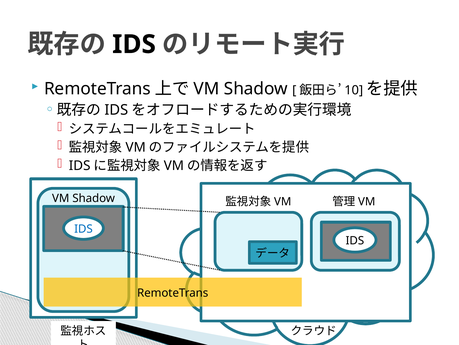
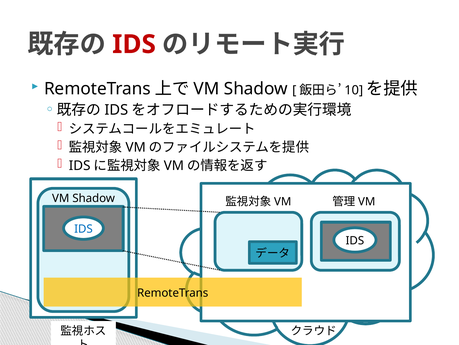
IDS colour: black -> red (134, 44)
